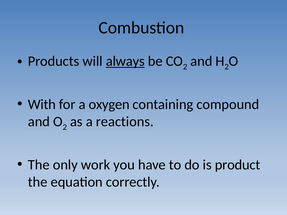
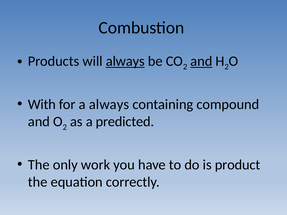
and underline: none -> present (201, 61)
a oxygen: oxygen -> always (109, 104)
reactions: reactions -> predicted (125, 122)
